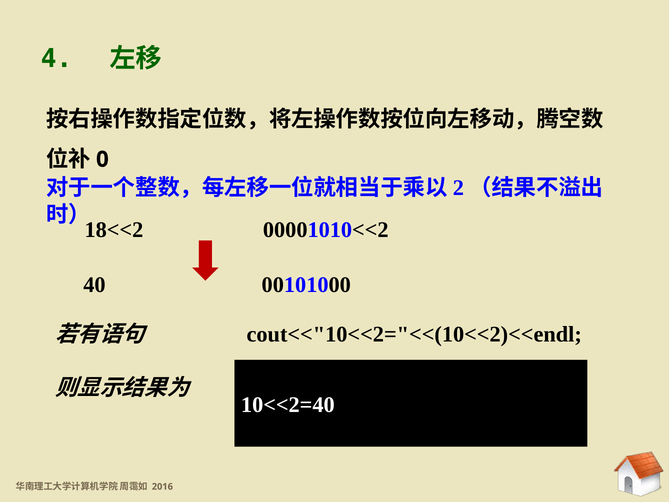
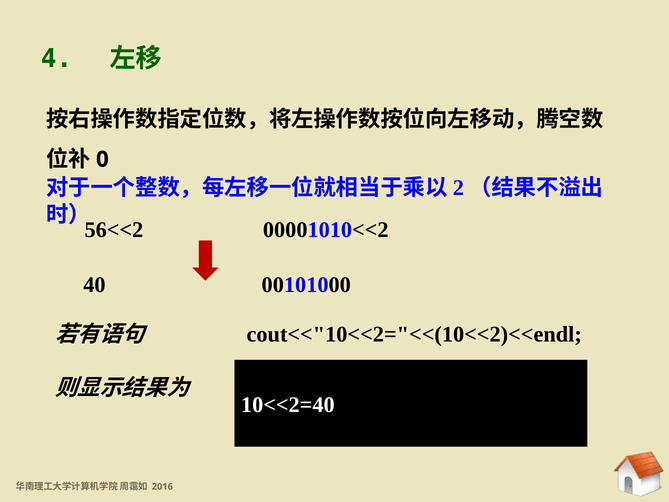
18<<2: 18<<2 -> 56<<2 (114, 230)
